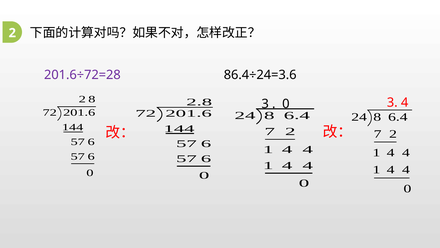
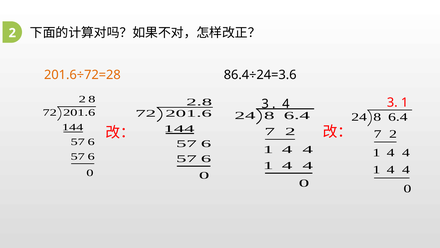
201.6÷72=28 colour: purple -> orange (82, 75)
3 4: 4 -> 1 (405, 102)
0: 0 -> 4 (286, 104)
